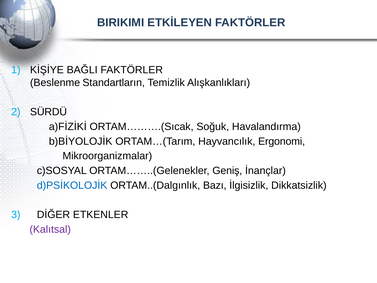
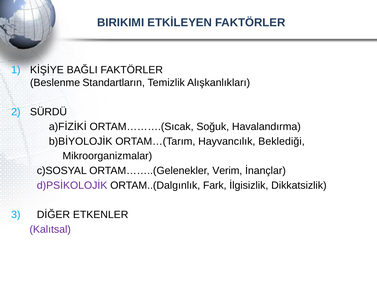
Ergonomi: Ergonomi -> Beklediği (281, 141)
Geniş: Geniş -> Verim (227, 170)
d)PSİKOLOJİK colour: blue -> purple (72, 185)
Bazı: Bazı -> Fark (215, 185)
